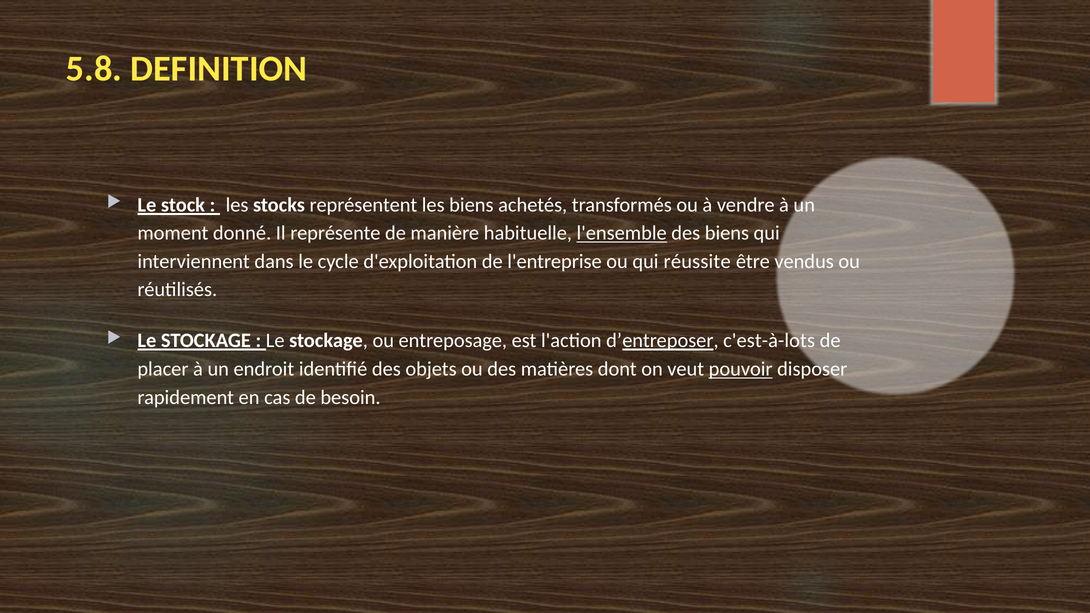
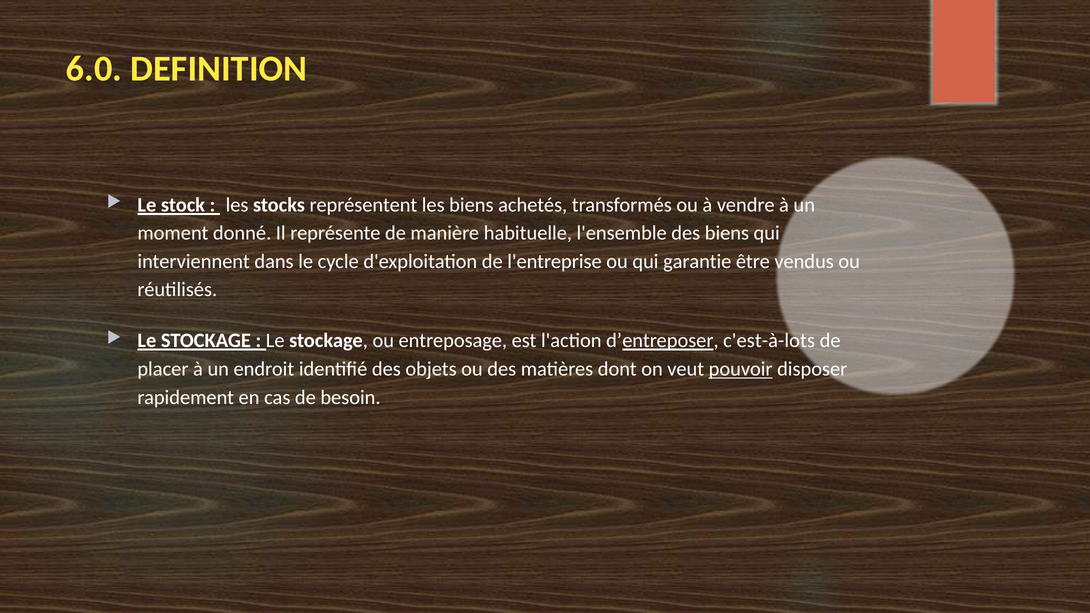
5.8: 5.8 -> 6.0 (94, 69)
l'ensemble underline: present -> none (622, 233)
réussite: réussite -> garantie (697, 261)
